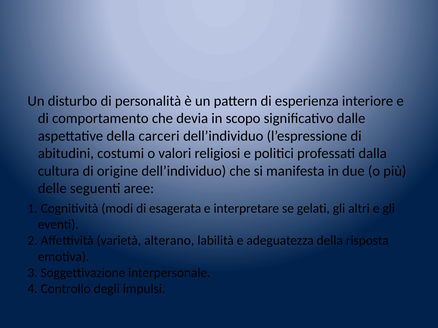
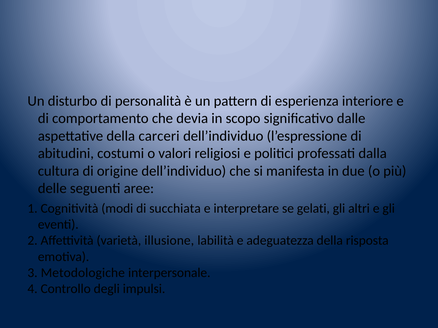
esagerata: esagerata -> succhiata (175, 209)
alterano: alterano -> illusione (169, 241)
Soggettivazione: Soggettivazione -> Metodologiche (83, 273)
